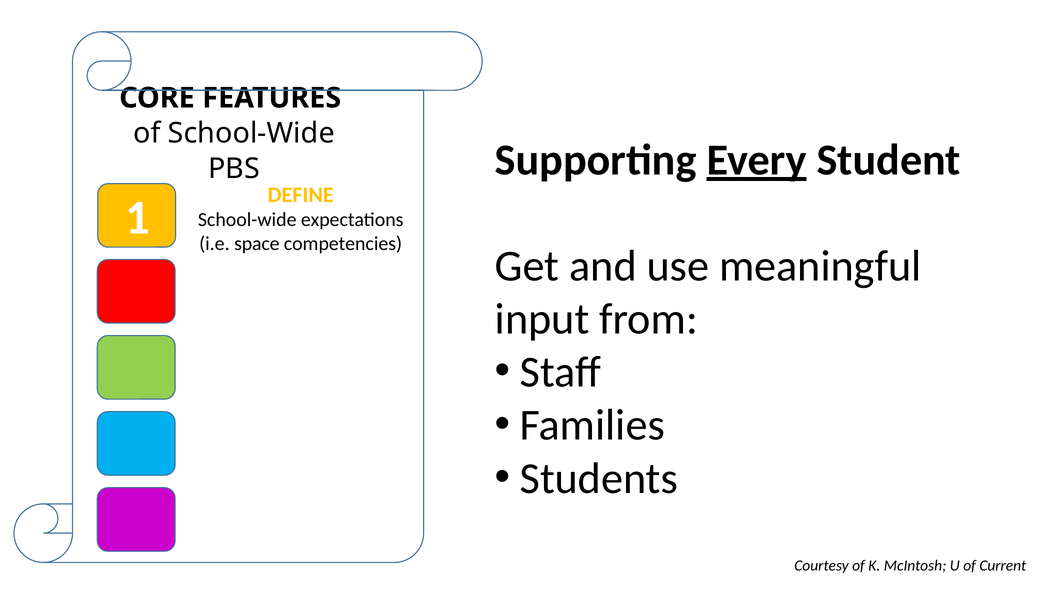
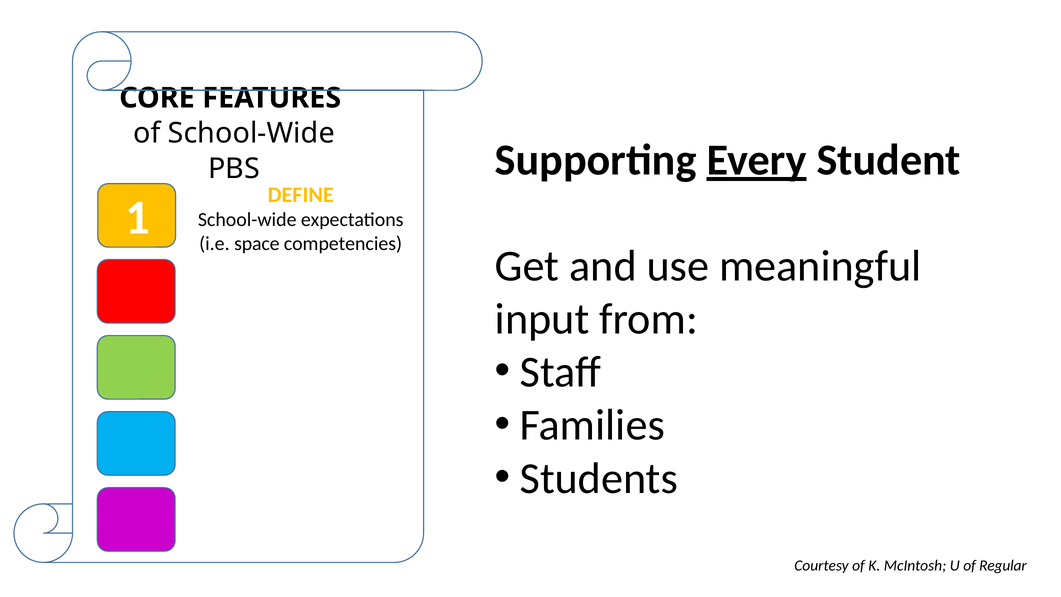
Current: Current -> Regular (1003, 565)
